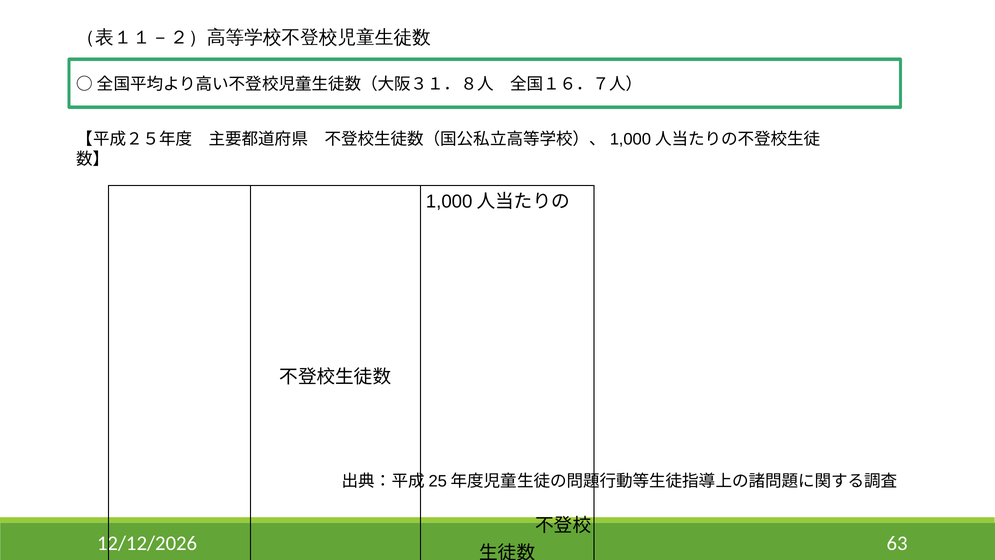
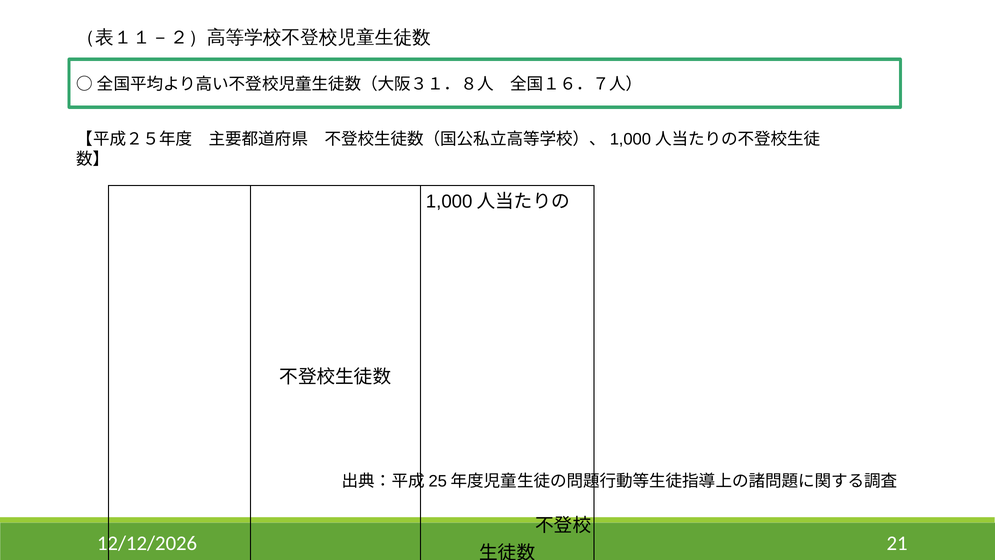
63: 63 -> 21 (897, 543)
